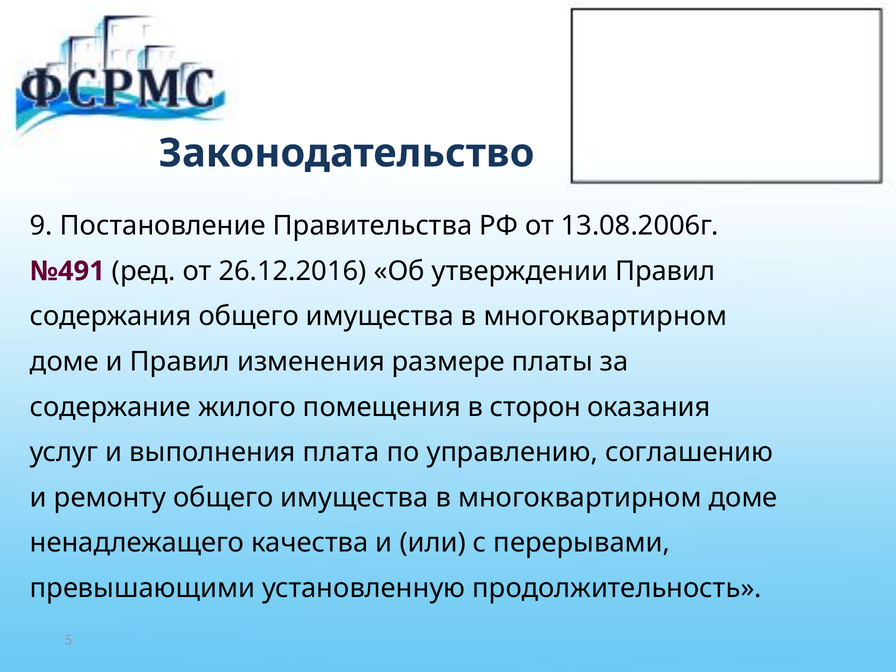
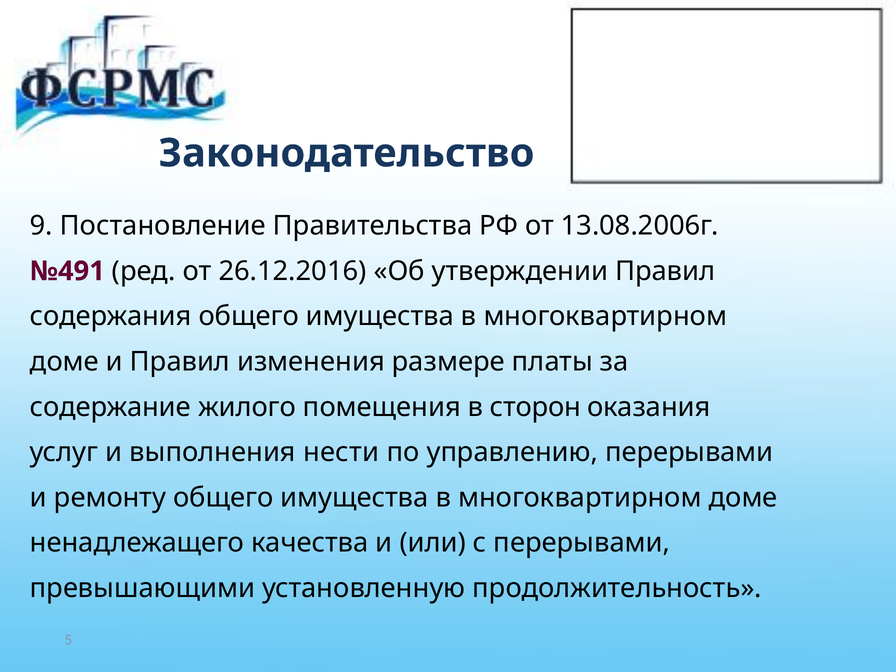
плата: плата -> нести (341, 452)
управлению соглашению: соглашению -> перерывами (689, 452)
